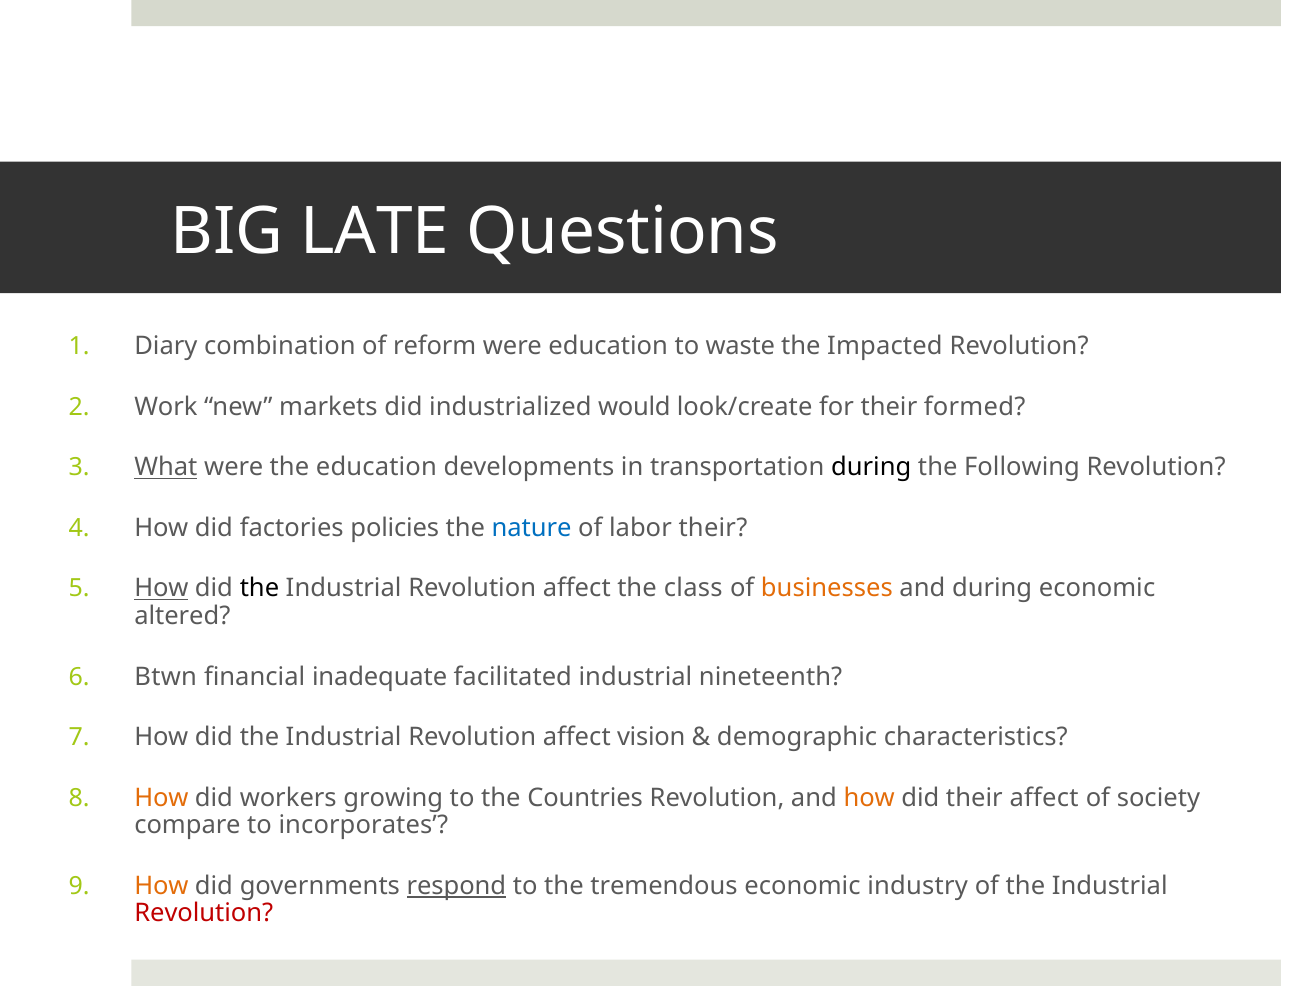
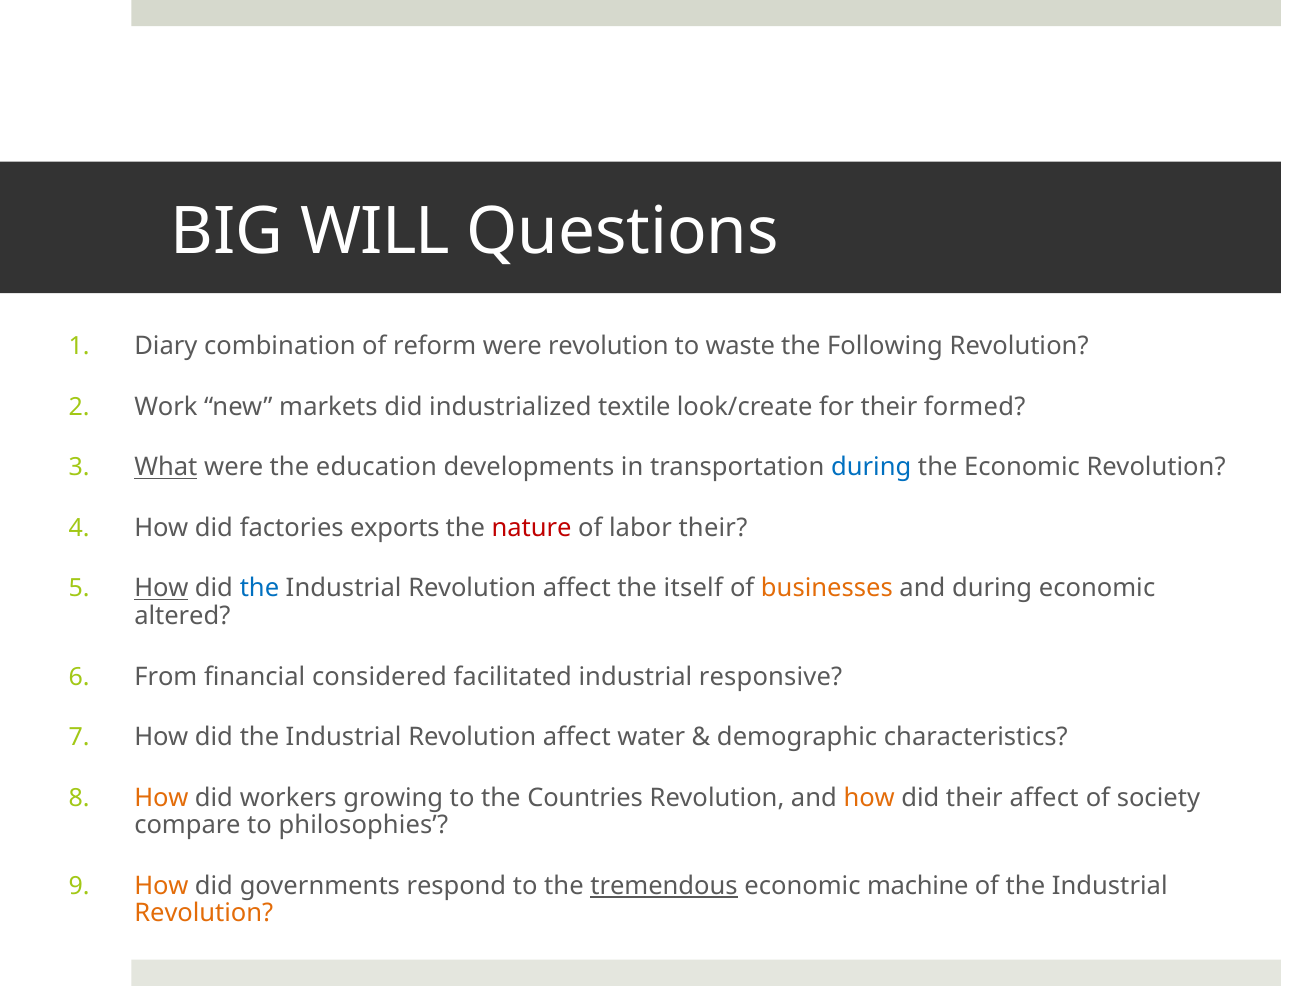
LATE: LATE -> WILL (375, 232)
were education: education -> revolution (608, 346)
Impacted: Impacted -> Following (885, 346)
would: would -> textile (634, 407)
during colour: black -> blue (871, 467)
the Following: Following -> Economic (1022, 467)
policies: policies -> exports (395, 528)
nature colour: blue -> red (532, 528)
the colour: black -> blue (259, 588)
class: class -> itself (693, 588)
Btwn: Btwn -> From (166, 676)
inadequate: inadequate -> considered (379, 676)
nineteenth: nineteenth -> responsive (771, 676)
vision: vision -> water (651, 737)
incorporates: incorporates -> philosophies (363, 825)
respond underline: present -> none (456, 885)
tremendous underline: none -> present (664, 885)
industry: industry -> machine (918, 885)
Revolution colour: red -> orange (204, 913)
